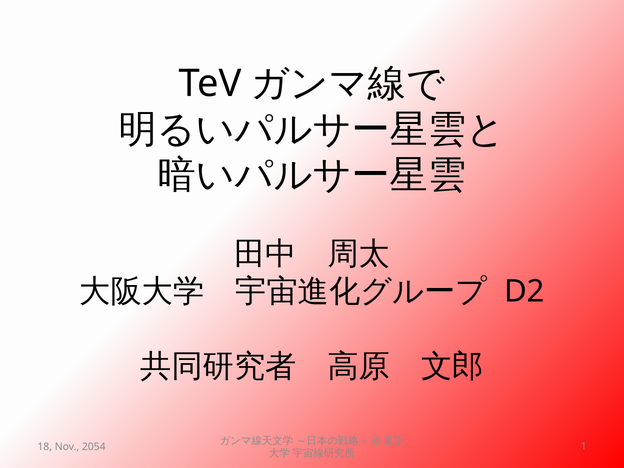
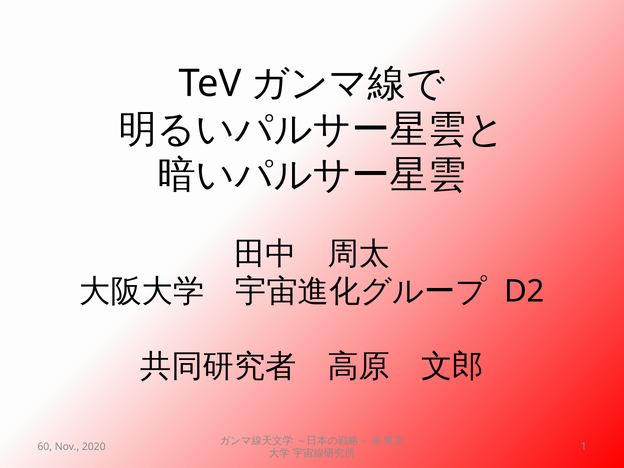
18: 18 -> 60 (45, 447)
2054: 2054 -> 2020 (94, 447)
